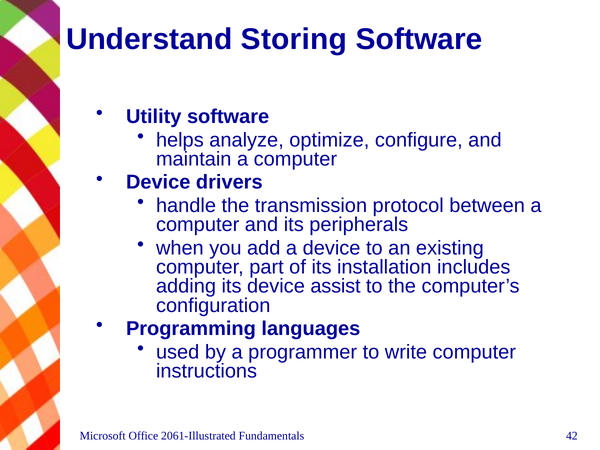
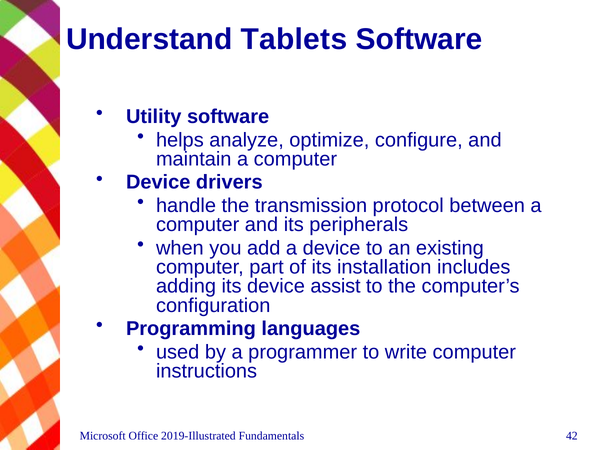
Storing: Storing -> Tablets (294, 40)
2061-Illustrated: 2061-Illustrated -> 2019-Illustrated (198, 436)
